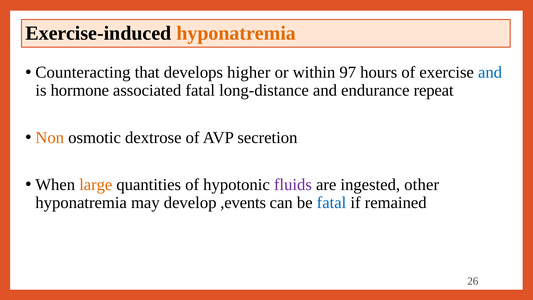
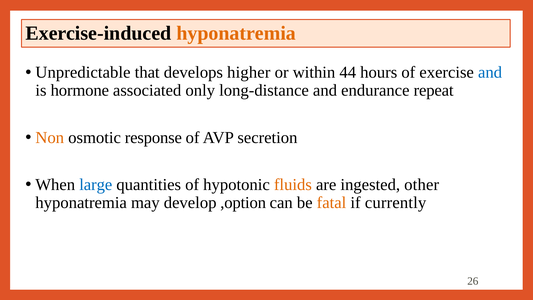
Counteracting: Counteracting -> Unpredictable (83, 72)
97: 97 -> 44 (348, 72)
associated fatal: fatal -> only (200, 90)
dextrose: dextrose -> response (153, 138)
large colour: orange -> blue (96, 185)
fluids colour: purple -> orange (293, 185)
,events: ,events -> ,option (243, 203)
fatal colour: blue -> orange (331, 203)
remained: remained -> currently (396, 203)
